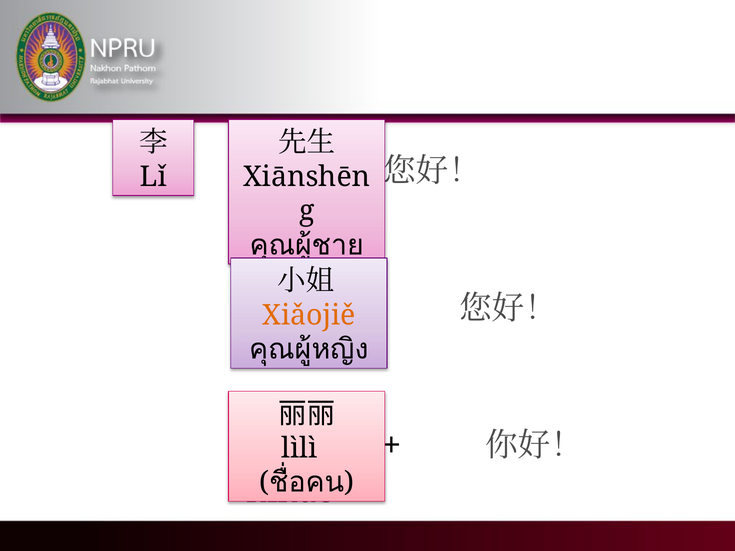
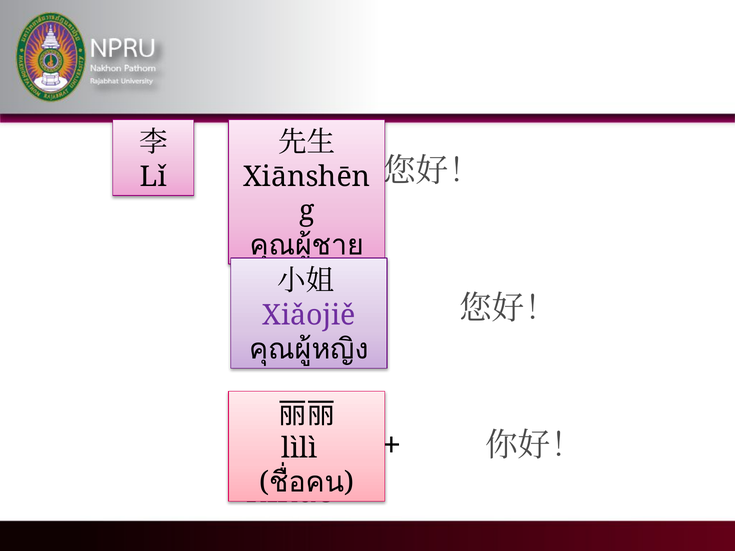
Xiǎojiě colour: orange -> purple (309, 315)
